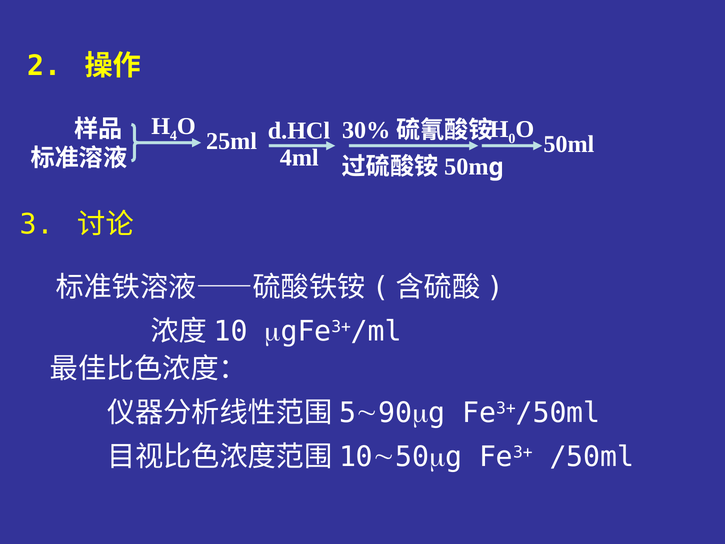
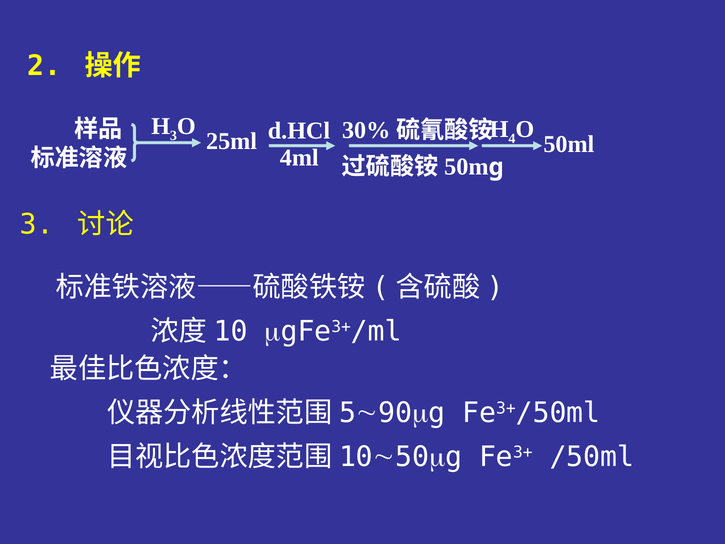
4: 4 -> 3 (173, 135)
0: 0 -> 4 (512, 139)
